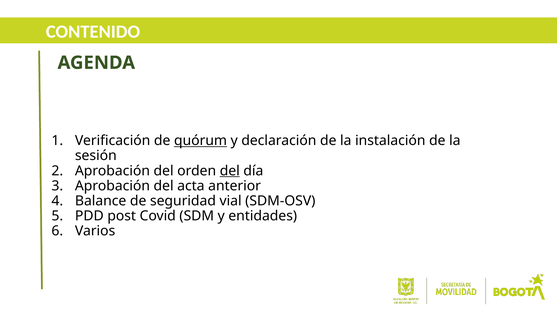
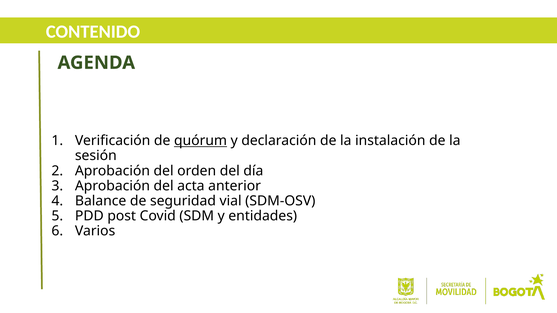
del underline: present -> none (230, 171)
